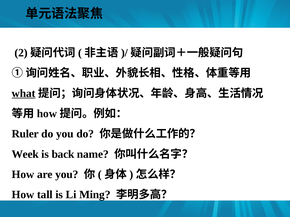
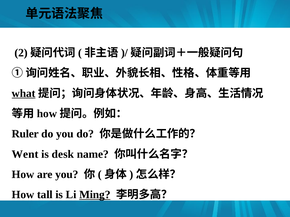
Week: Week -> Went (25, 154)
back: back -> desk (63, 154)
Ming underline: none -> present (95, 195)
